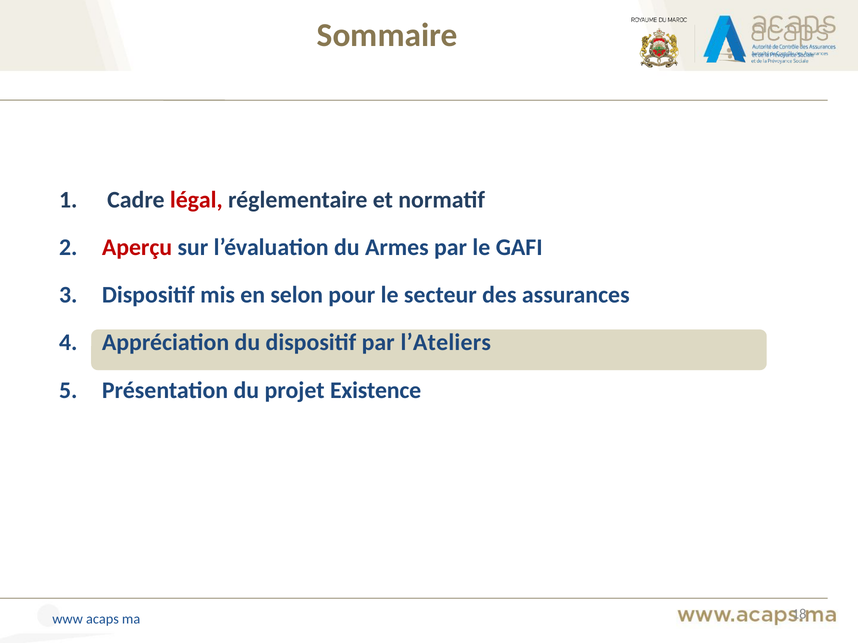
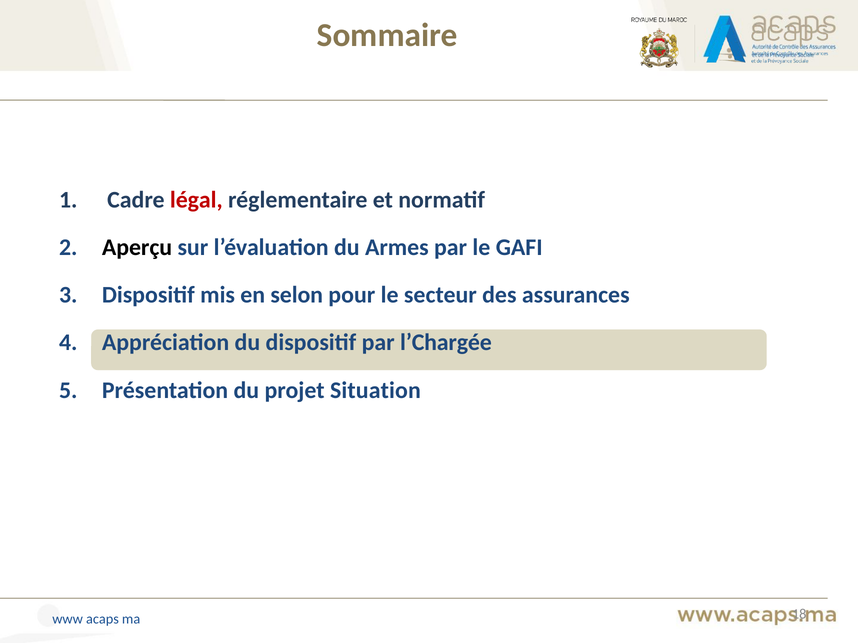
Aperçu colour: red -> black (137, 248)
l’Ateliers: l’Ateliers -> l’Chargée (446, 343)
Existence: Existence -> Situation (375, 391)
